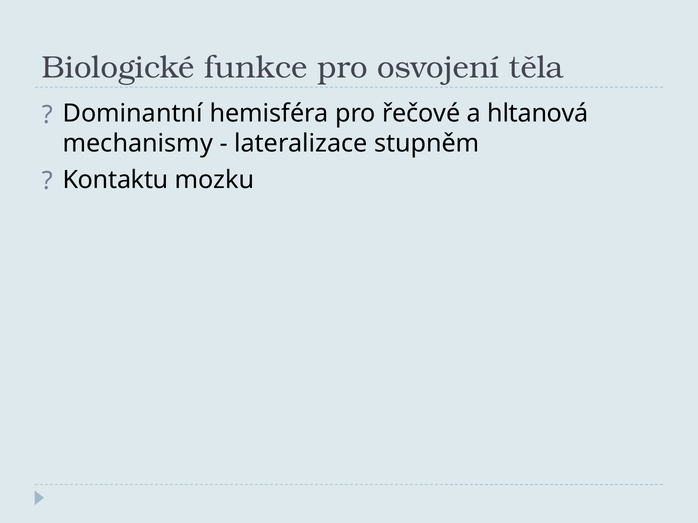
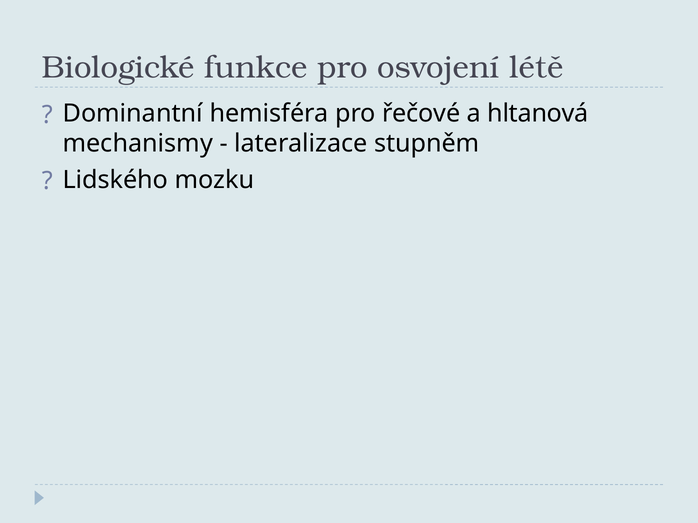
těla: těla -> létě (536, 67)
Kontaktu: Kontaktu -> Lidského (115, 180)
